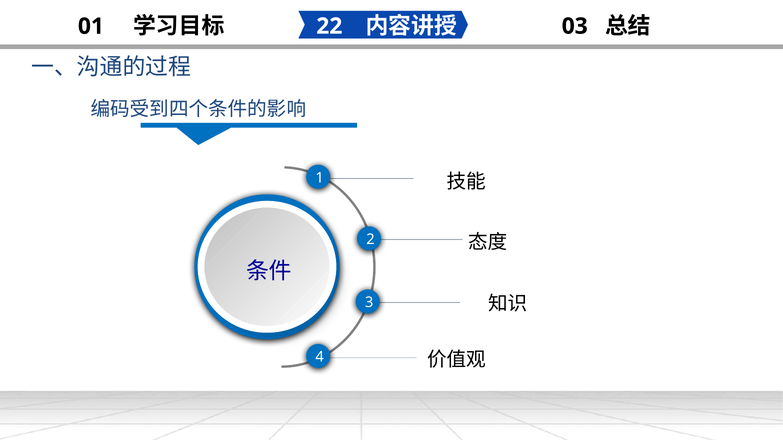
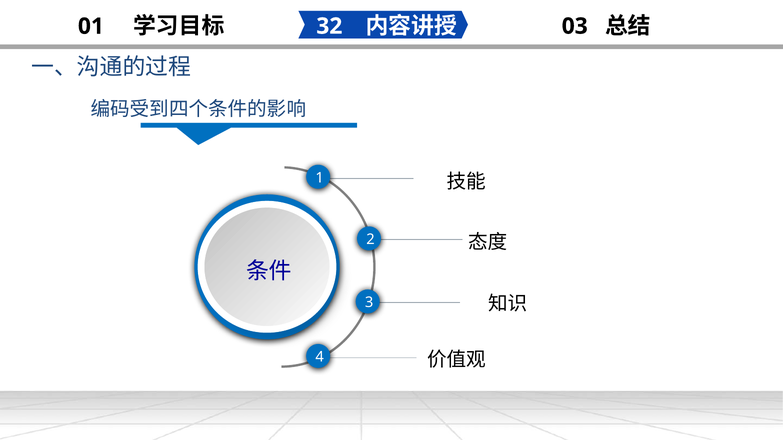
22: 22 -> 32 (329, 26)
